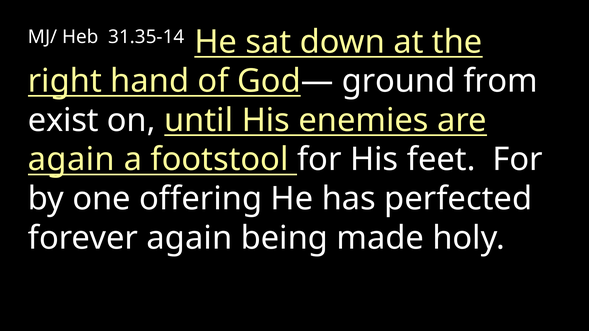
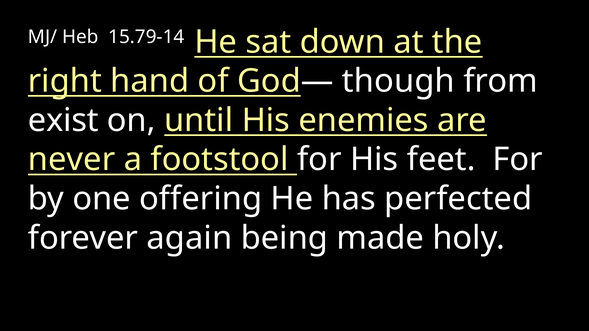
31.35-14: 31.35-14 -> 15.79-14 (146, 37)
ground: ground -> though (398, 81)
again: again -> never (72, 160)
